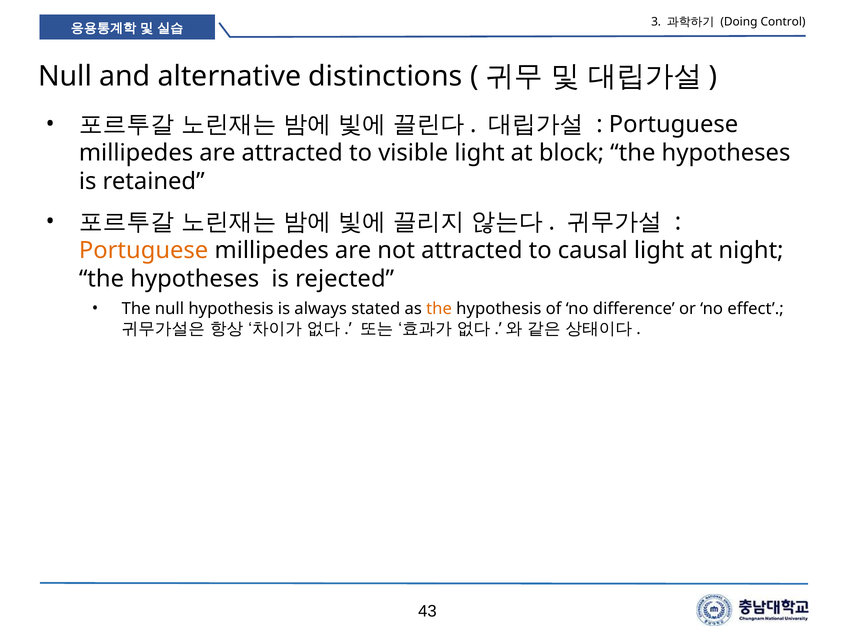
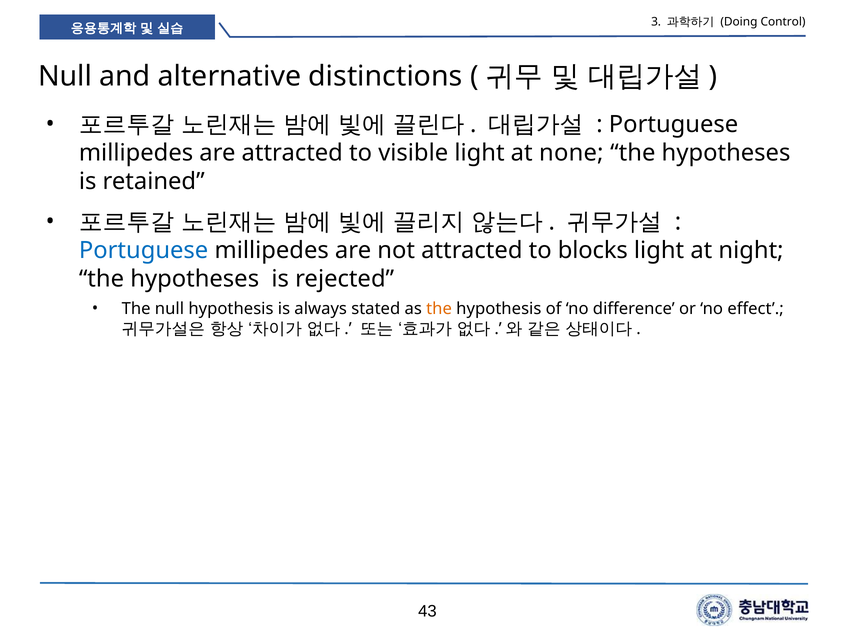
block: block -> none (571, 153)
Portuguese colour: orange -> blue (144, 251)
causal: causal -> blocks (593, 251)
